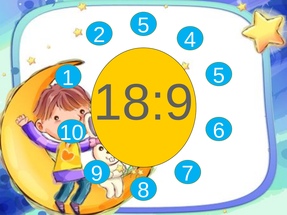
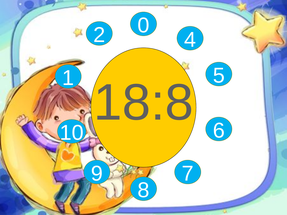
2 5: 5 -> 0 (143, 25)
18:9: 18:9 -> 18:8 (143, 103)
